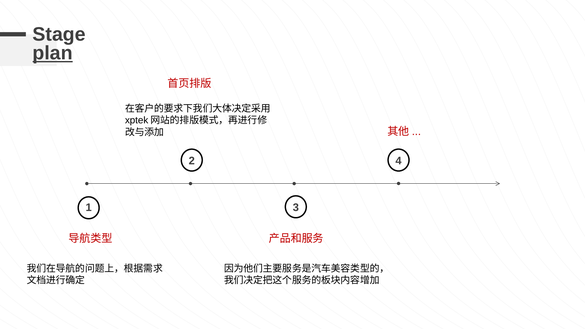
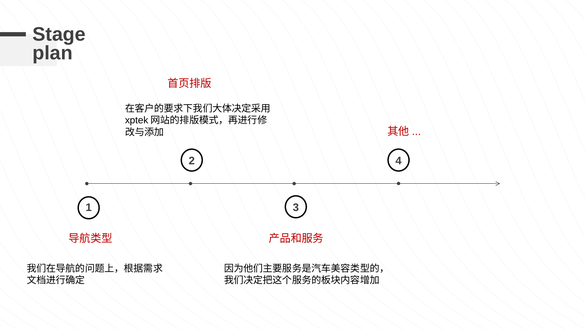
plan underline: present -> none (53, 53)
